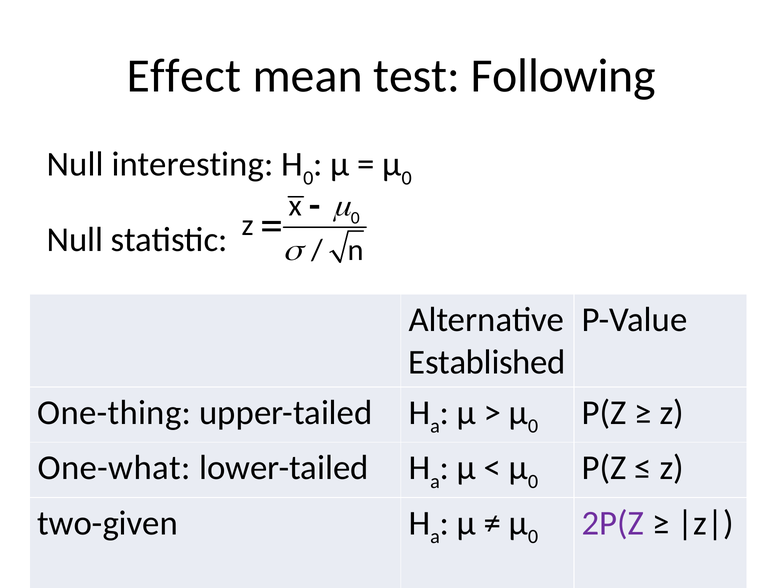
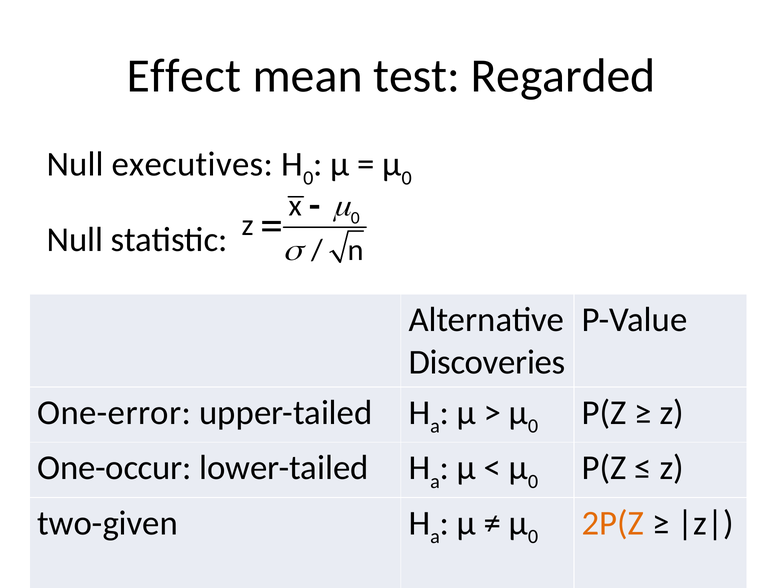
Following: Following -> Regarded (563, 76)
interesting: interesting -> executives (192, 164)
Established: Established -> Discoveries (487, 362)
One-thing: One-thing -> One-error (114, 412)
One-what: One-what -> One-occur (114, 467)
2P(Z colour: purple -> orange (613, 522)
